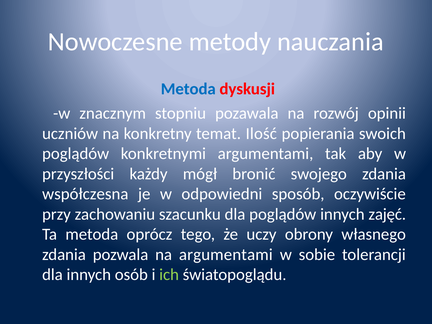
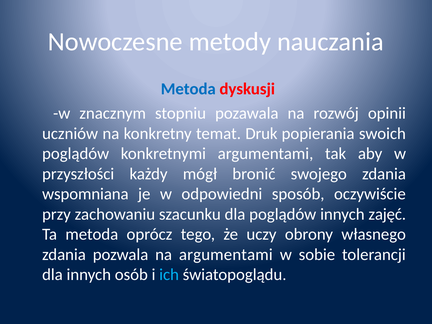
Ilość: Ilość -> Druk (261, 134)
współczesna: współczesna -> wspomniana (85, 194)
ich colour: light green -> light blue (169, 275)
